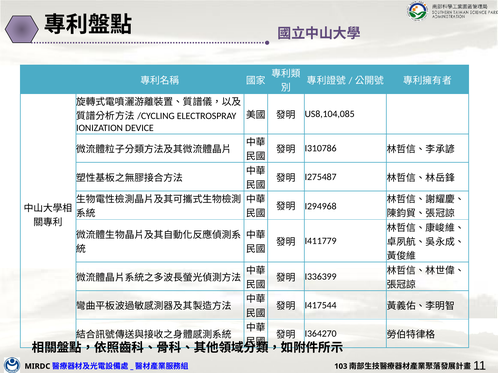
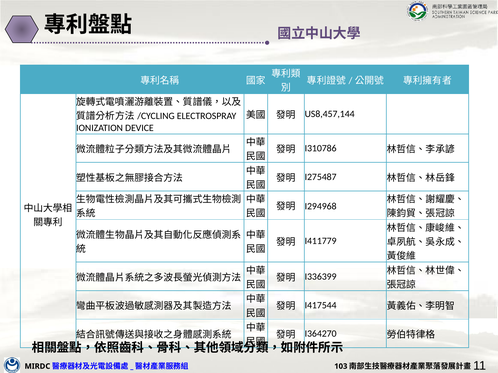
US8,104,085: US8,104,085 -> US8,457,144 (330, 114)
